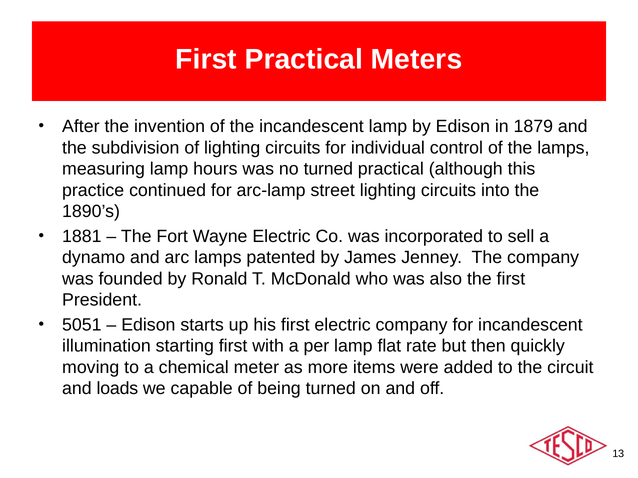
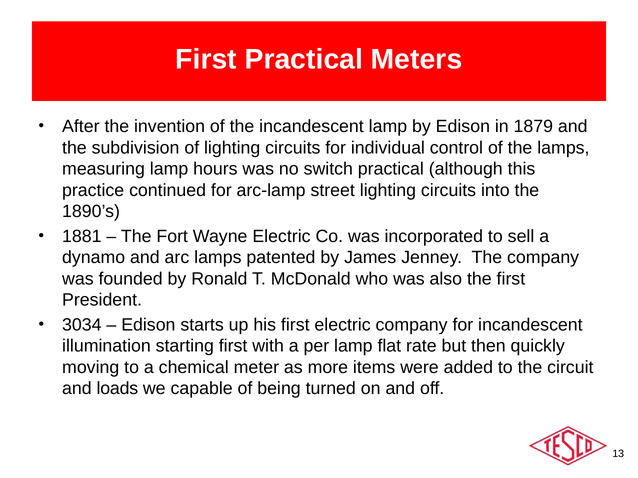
no turned: turned -> switch (328, 169)
5051: 5051 -> 3034 (82, 325)
